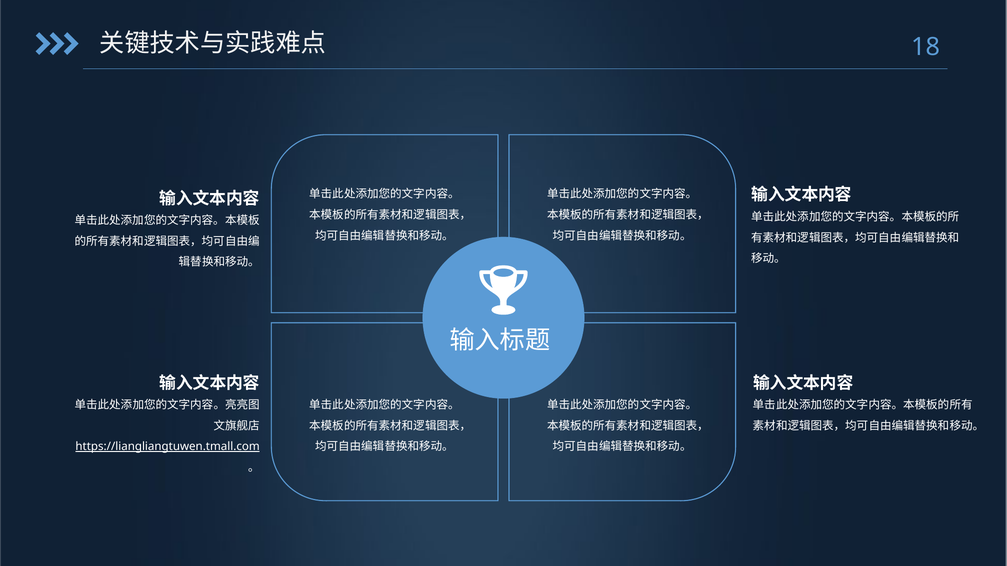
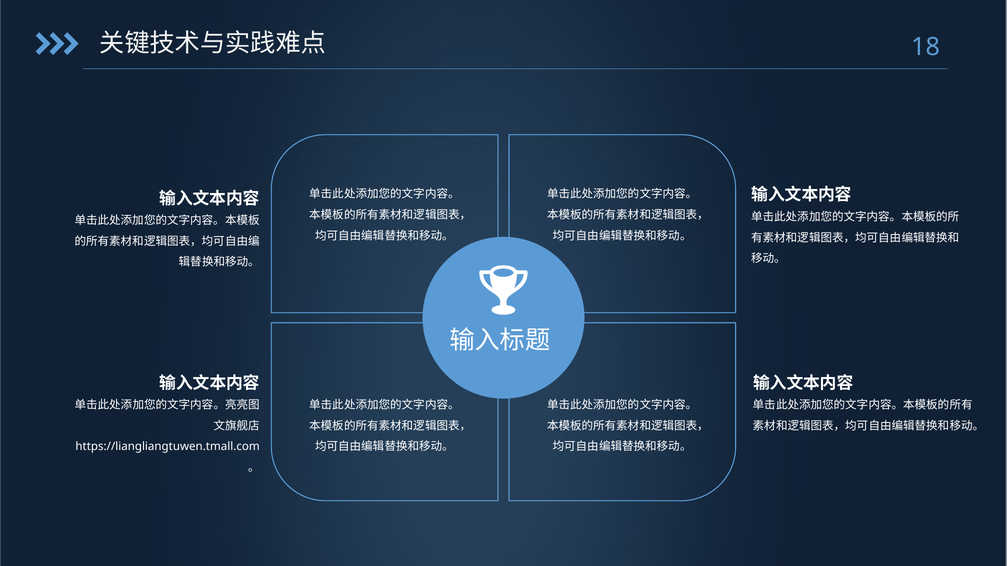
https://liangliangtuwen.tmall.com underline: present -> none (168, 447)
